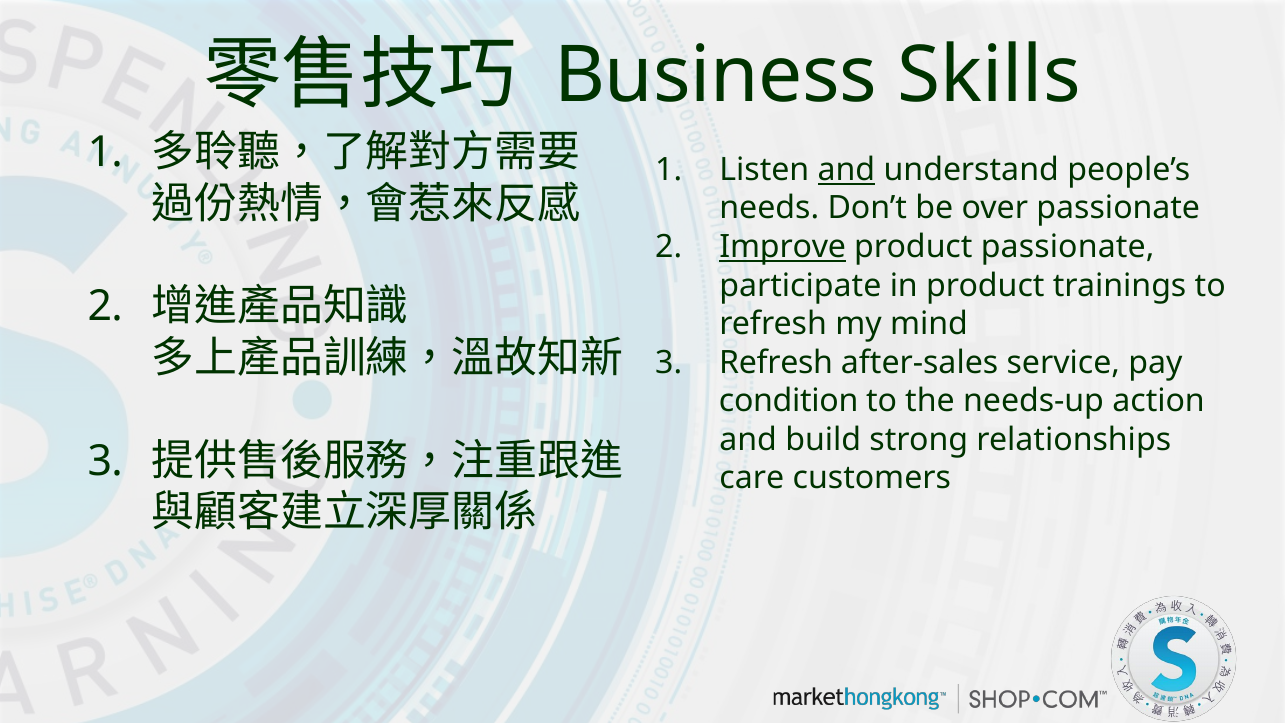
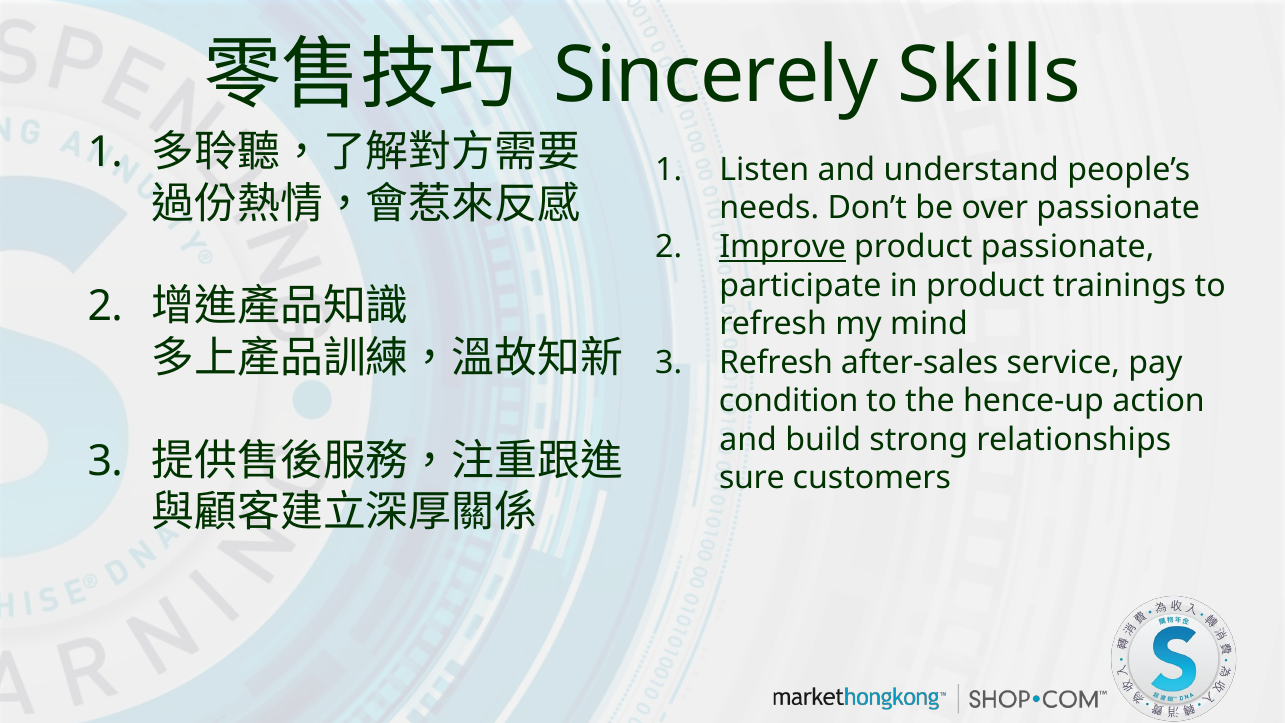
Business: Business -> Sincerely (716, 75)
and underline: present -> none (846, 170)
needs-up: needs-up -> hence-up (1034, 401)
care: care -> sure (752, 478)
